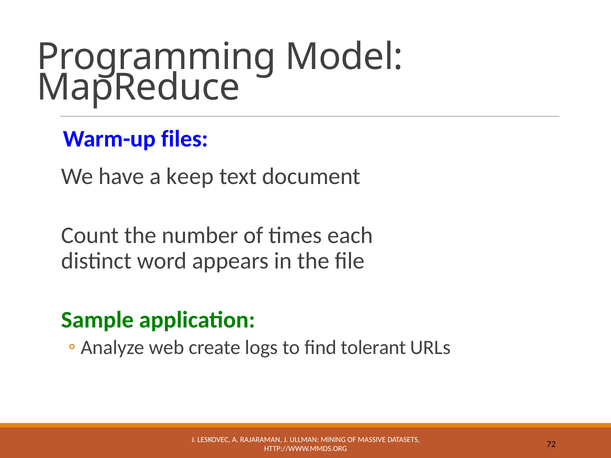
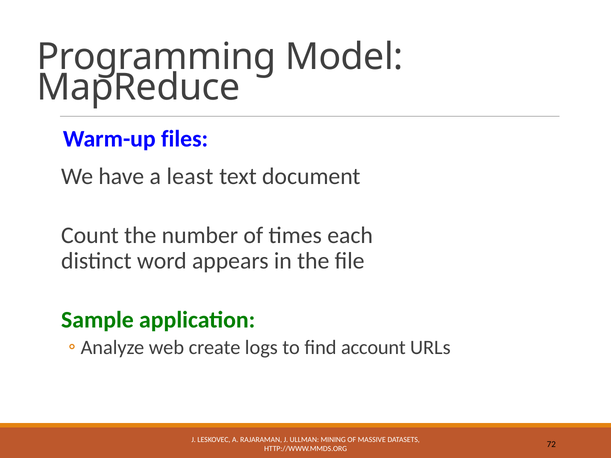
keep: keep -> least (190, 177)
tolerant: tolerant -> account (373, 348)
